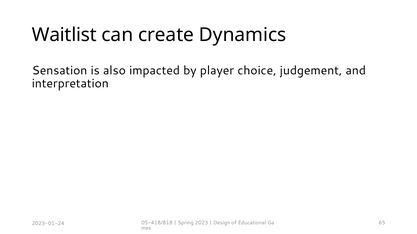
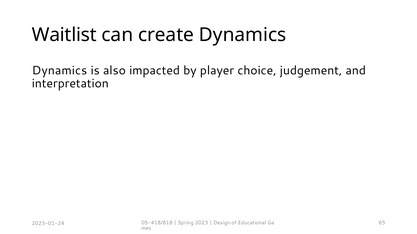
Sensation: Sensation -> Dynamics (59, 71)
